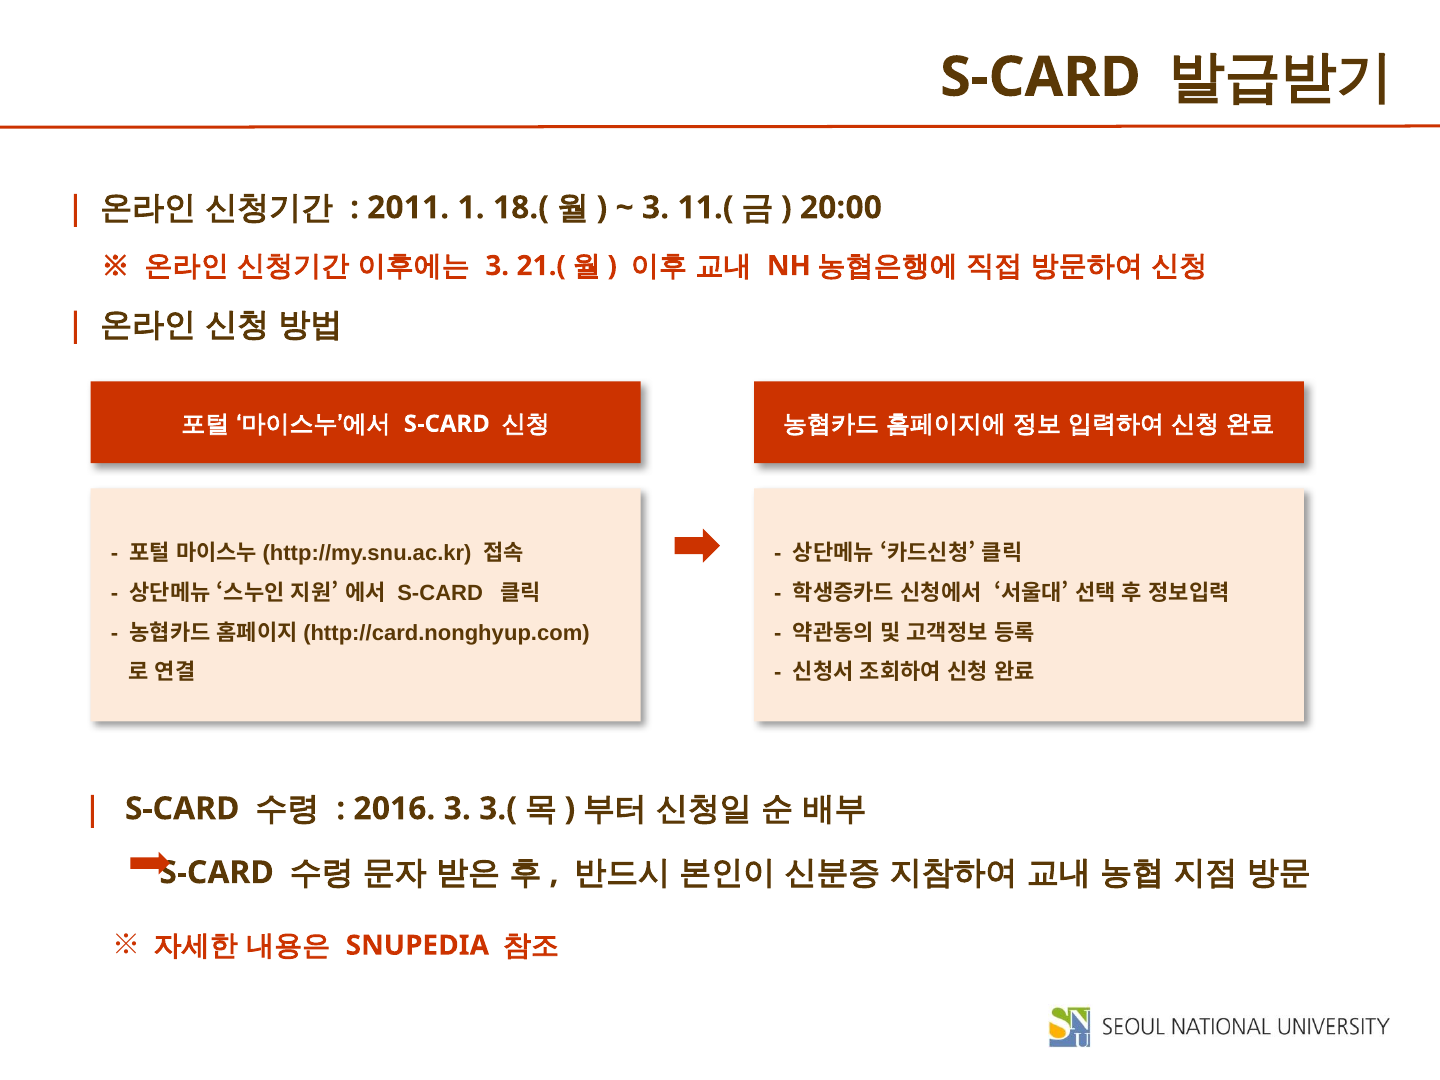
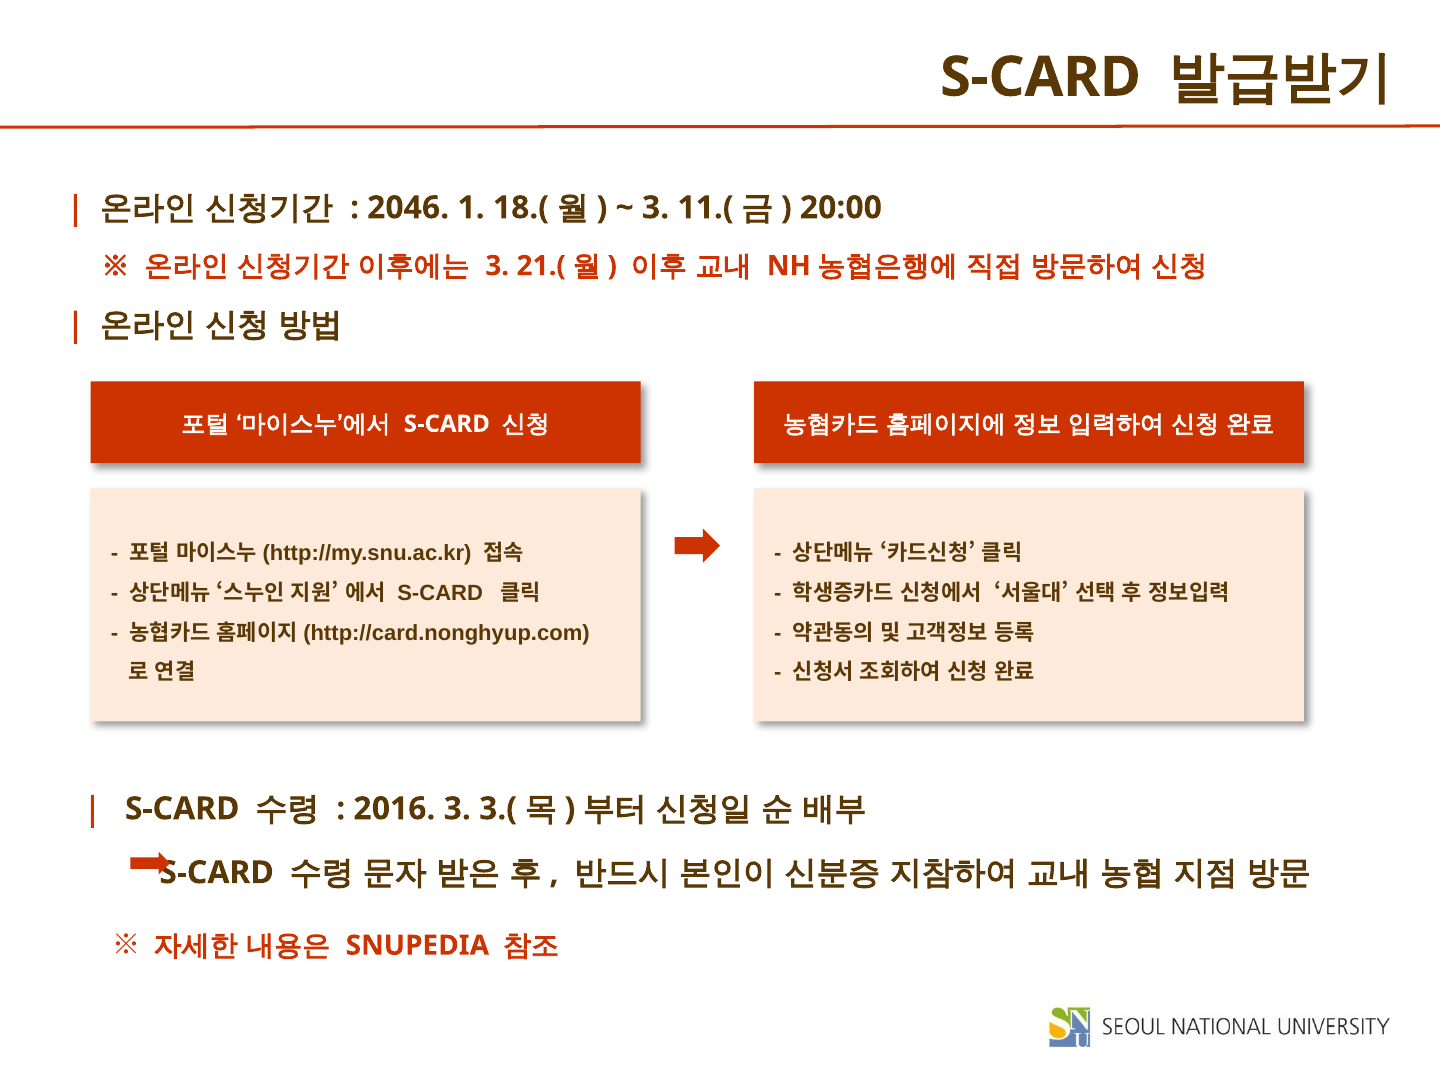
2011: 2011 -> 2046 (408, 208)
